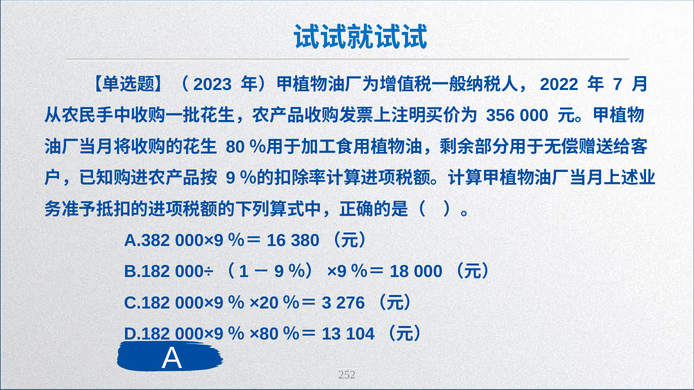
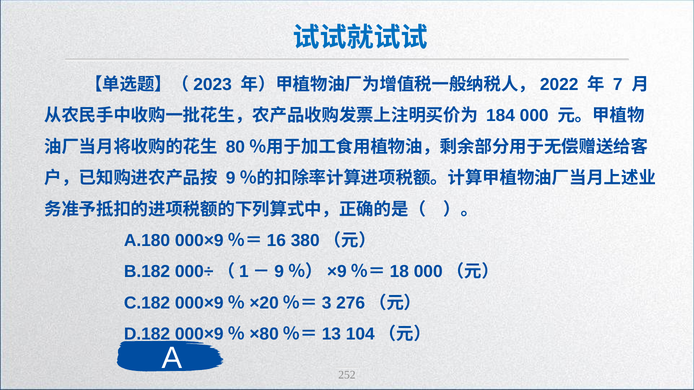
356: 356 -> 184 (500, 116)
A.382: A.382 -> A.180 (147, 241)
